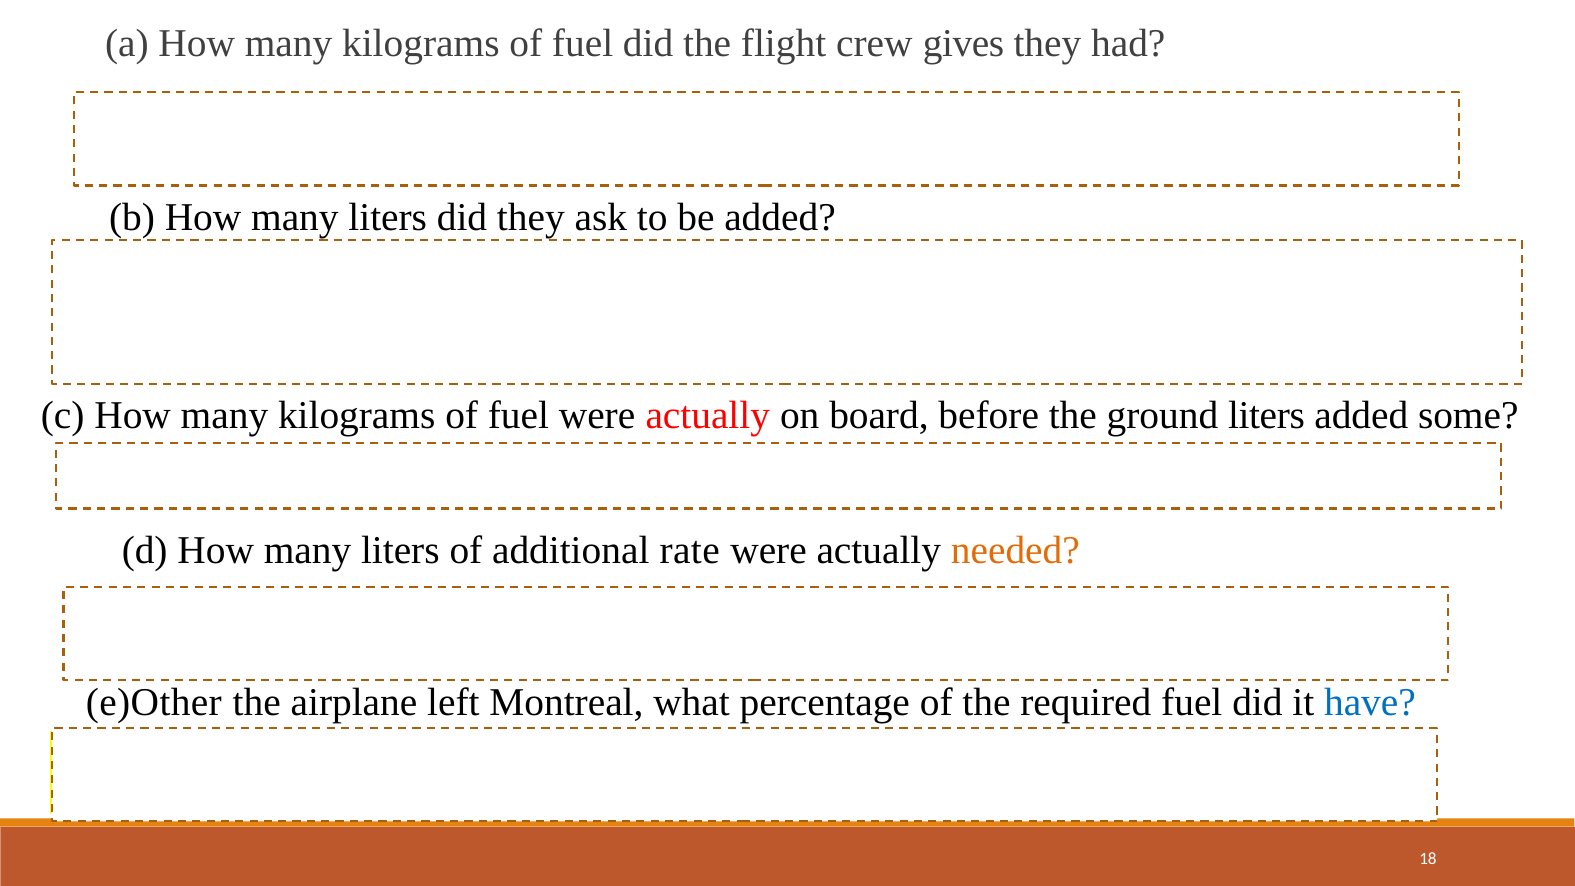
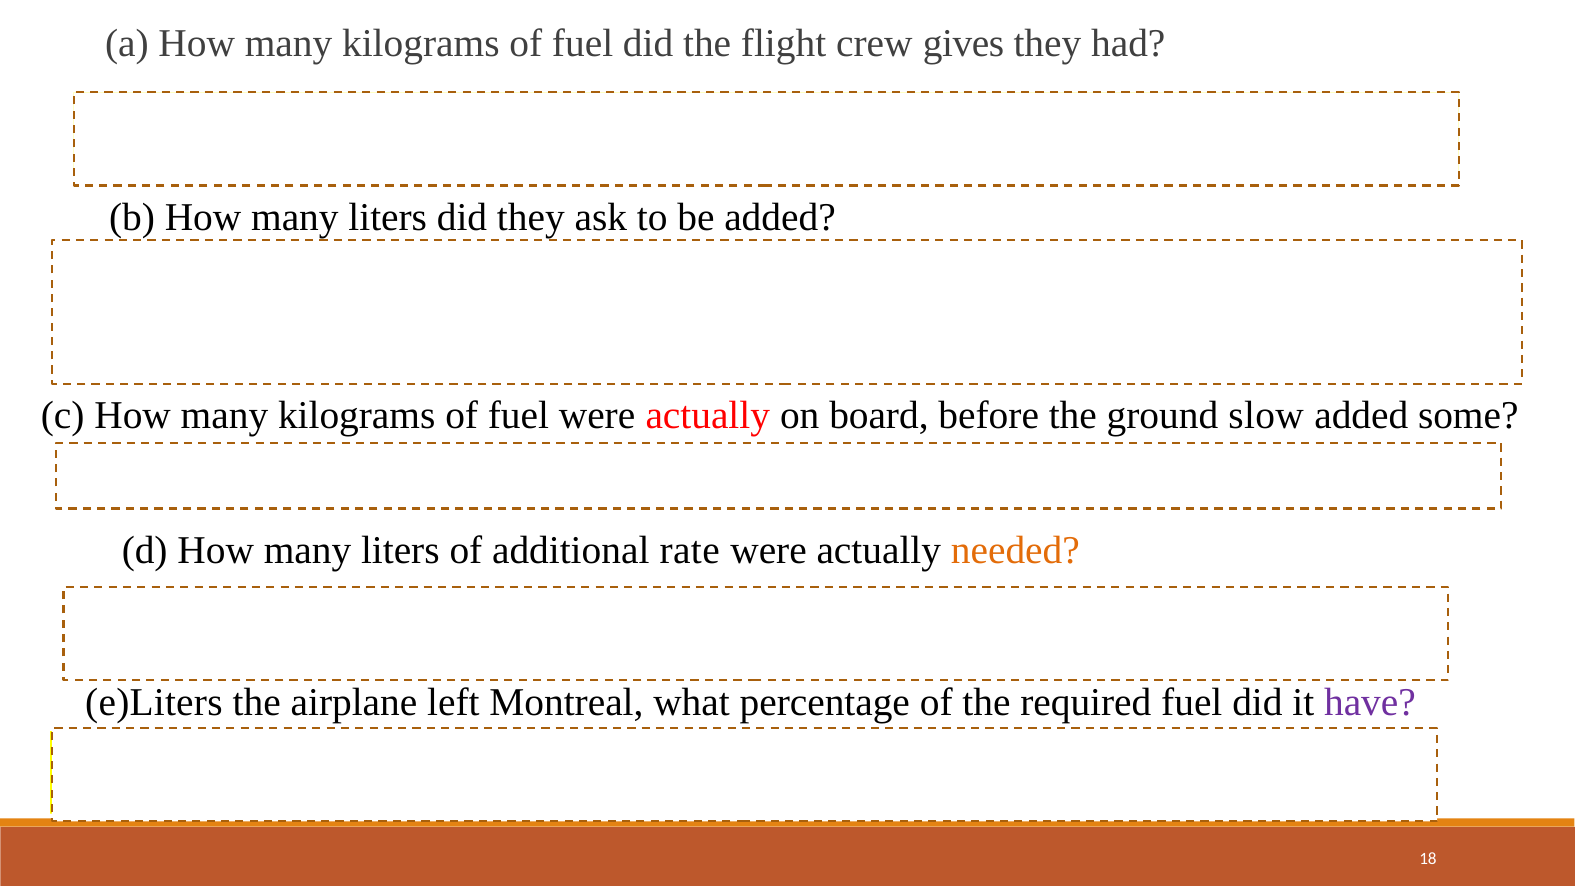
ground liters: liters -> slow (1266, 416)
e)Other: e)Other -> e)Liters (154, 703)
have colour: blue -> purple (1370, 703)
